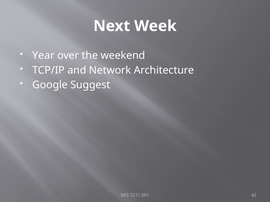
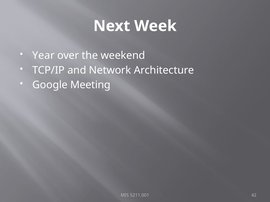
Suggest: Suggest -> Meeting (90, 85)
